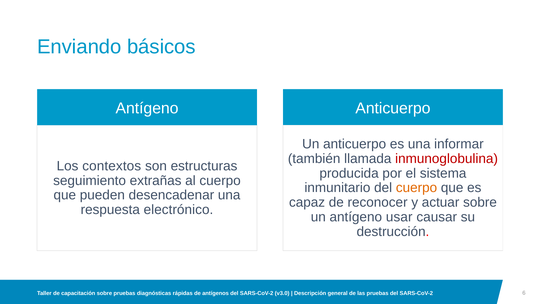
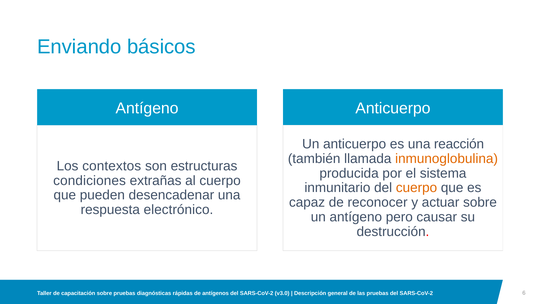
informar: informar -> reacción (459, 144)
inmunoglobulina colour: red -> orange (447, 159)
seguimiento: seguimiento -> condiciones (90, 180)
usar: usar -> pero (399, 217)
